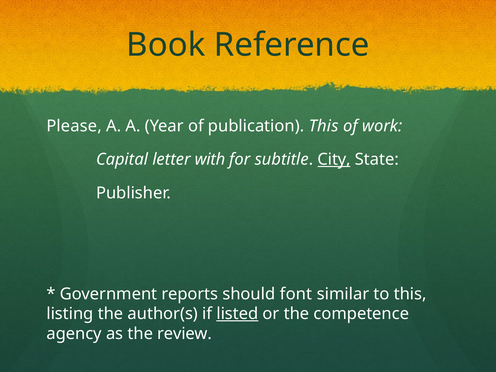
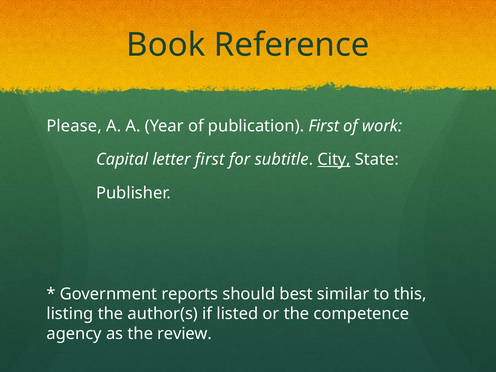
publication This: This -> First (324, 126)
letter with: with -> first (210, 160)
font: font -> best (296, 294)
listed underline: present -> none (237, 314)
